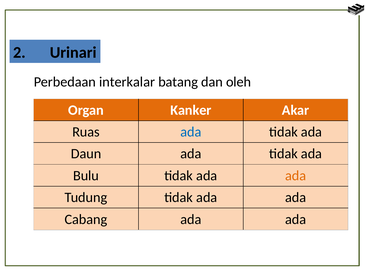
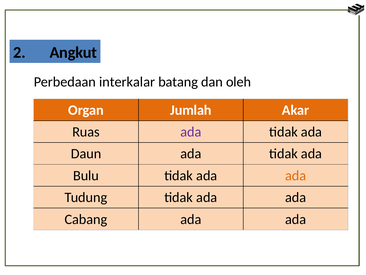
Urinari: Urinari -> Angkut (73, 52)
Kanker: Kanker -> Jumlah (191, 110)
ada colour: blue -> purple (191, 132)
